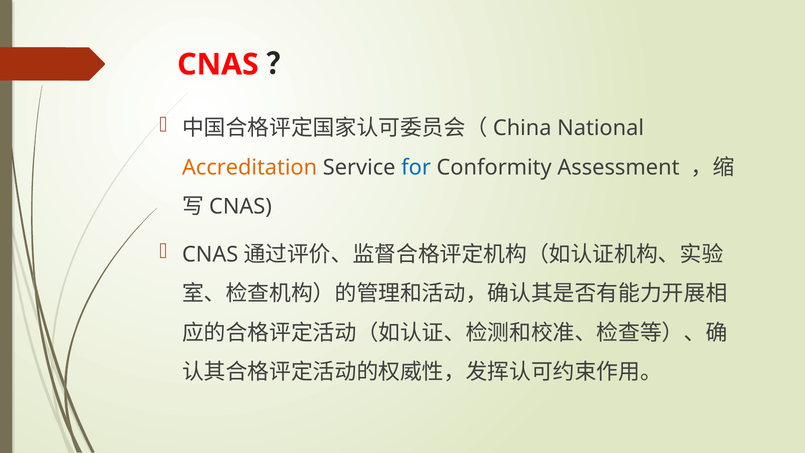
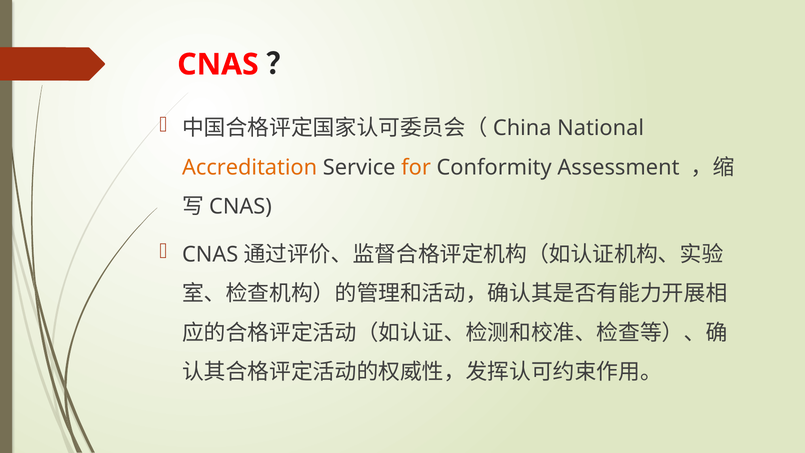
for colour: blue -> orange (416, 167)
